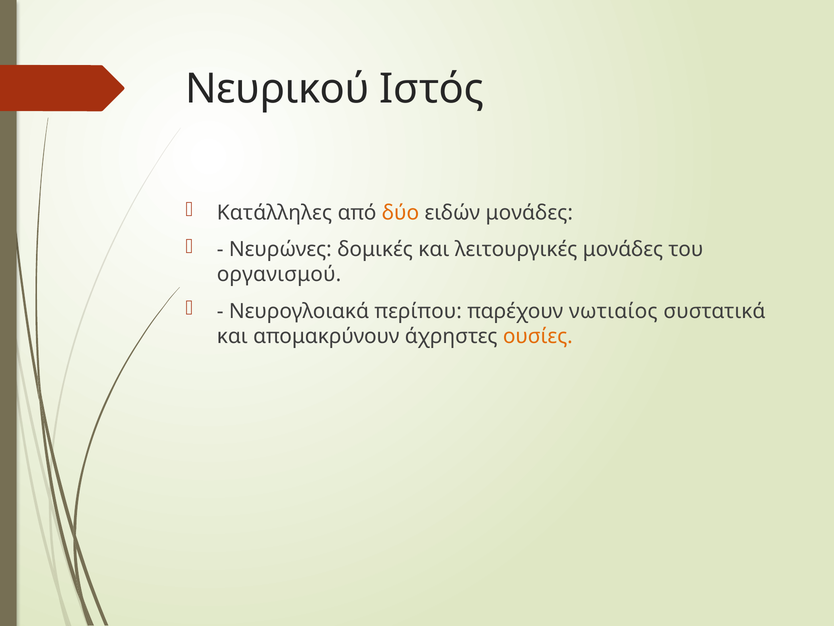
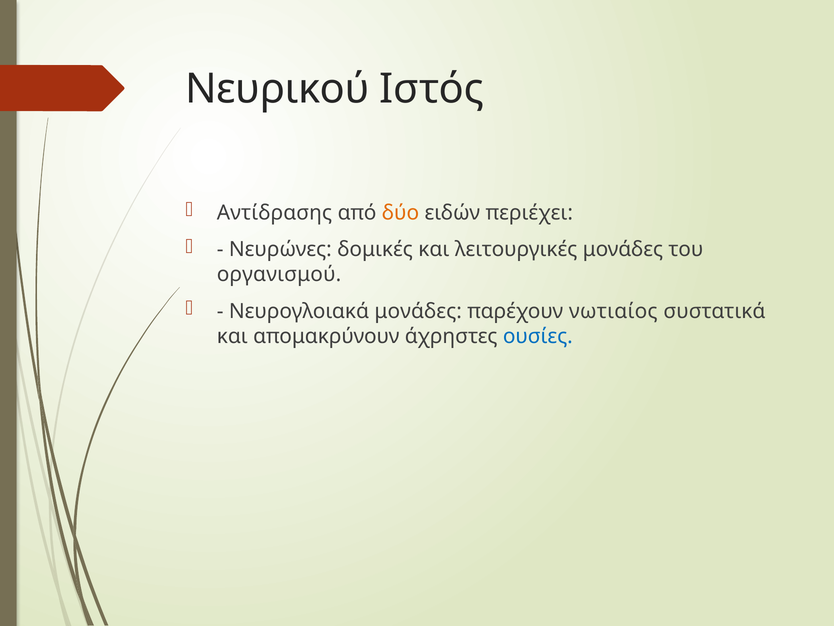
Κατάλληλες: Κατάλληλες -> Αντίδρασης (274, 213)
ειδών μονάδες: μονάδες -> περιέχει (529, 213)
Νευρογλοιακά περίπου: περίπου -> μονάδες (418, 311)
ουσίες colour: orange -> blue (538, 336)
